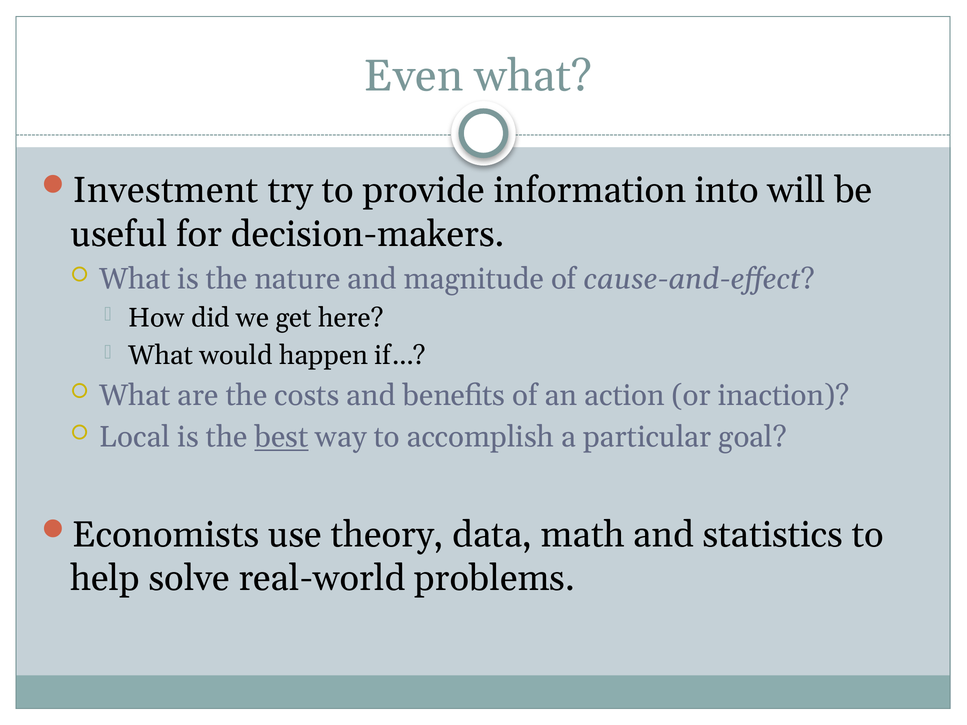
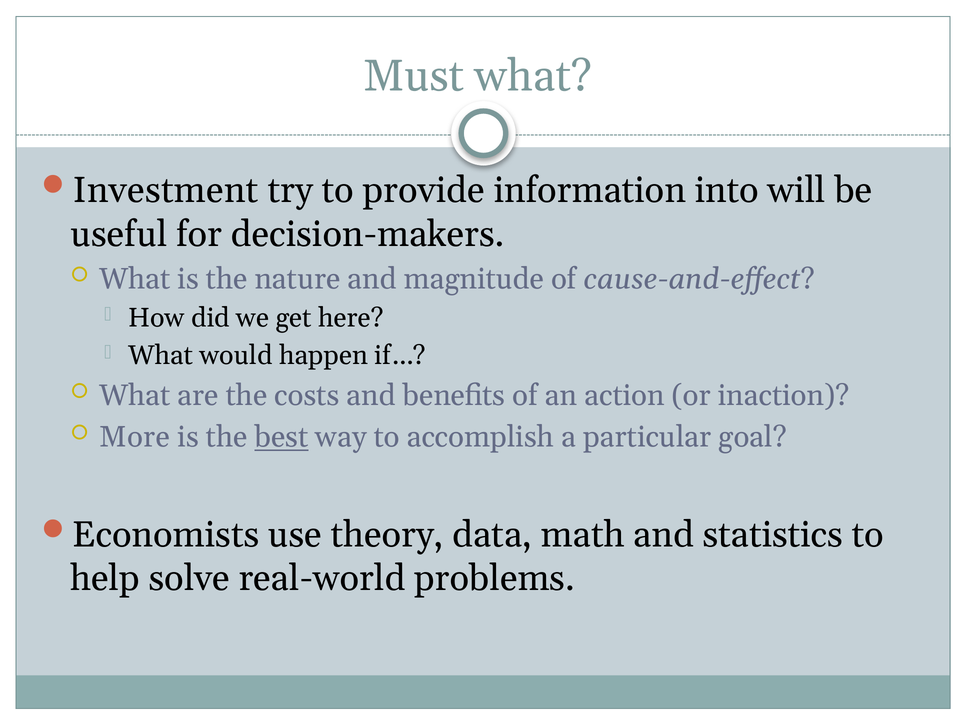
Even: Even -> Must (414, 76)
Local: Local -> More (135, 437)
